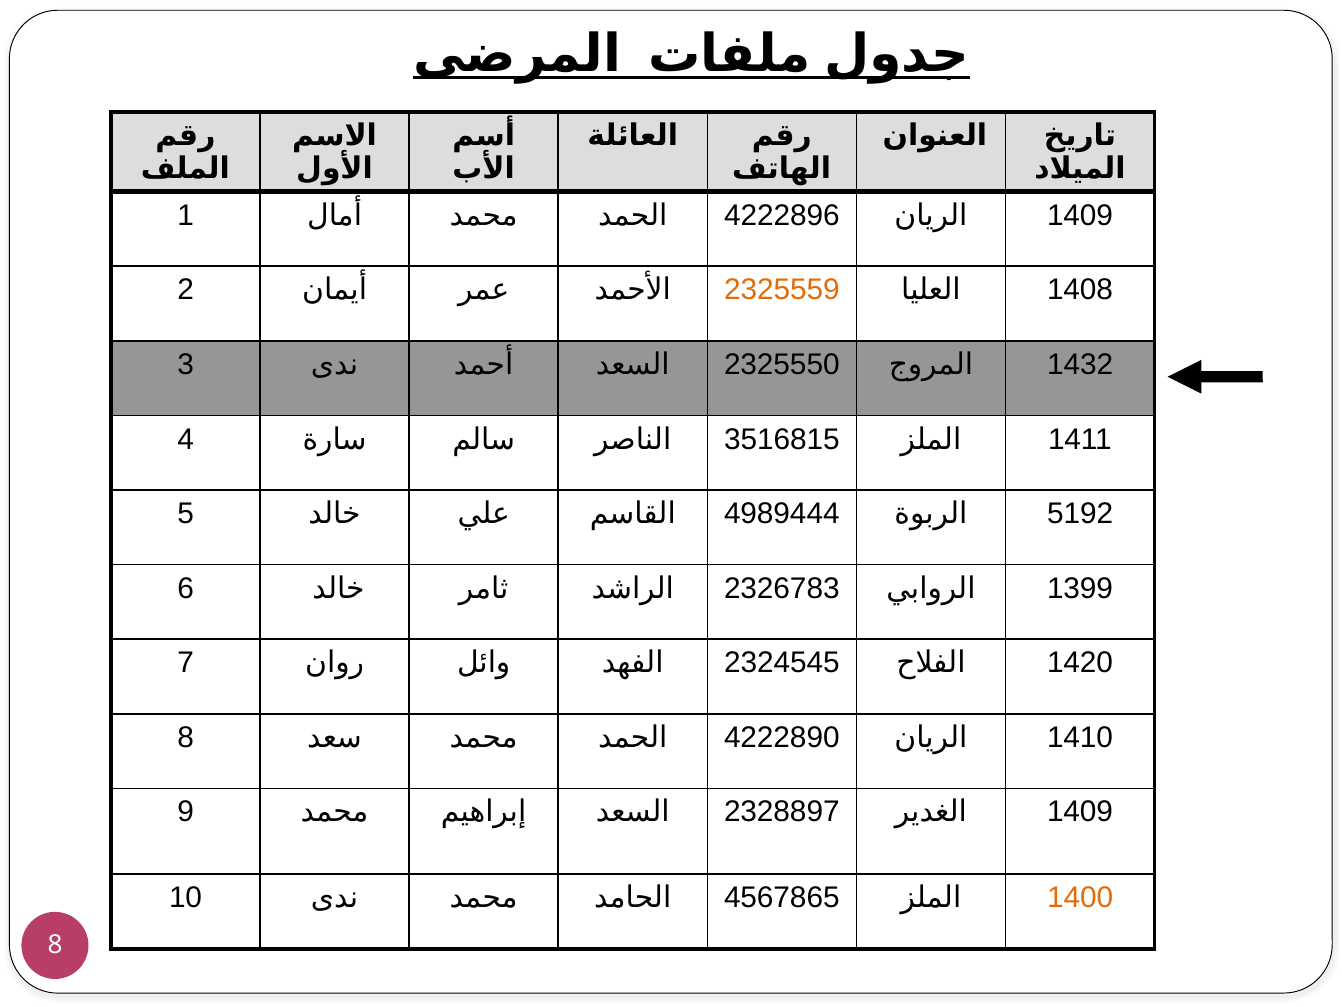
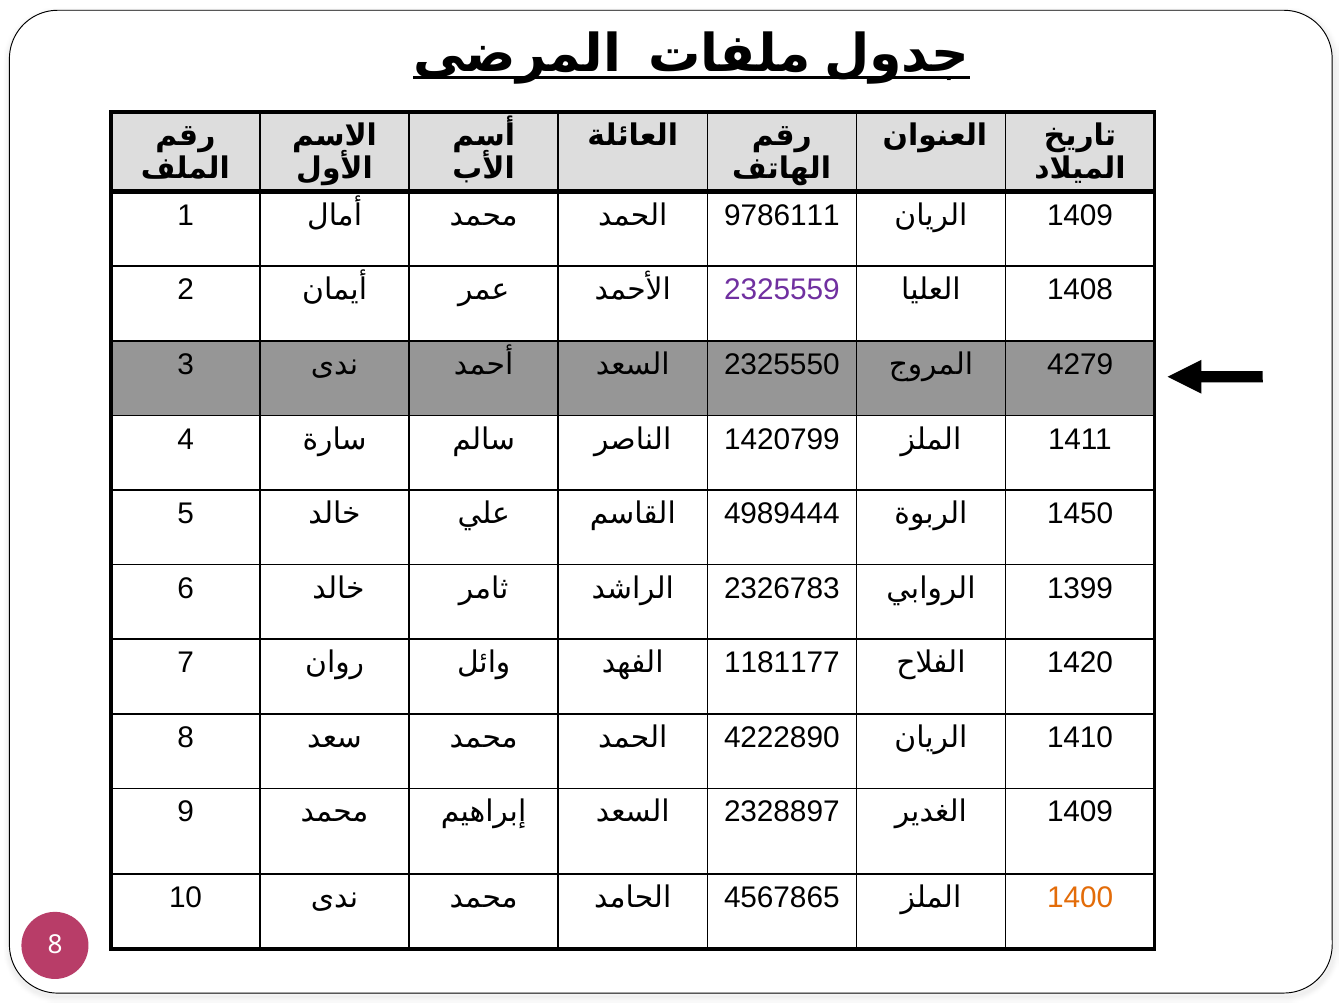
4222896: 4222896 -> 9786111 (782, 215)
2325559 colour: orange -> purple (782, 290)
1432: 1432 -> 4279 (1080, 364)
3516815: 3516815 -> 1420799 (782, 439)
5192: 5192 -> 1450 (1080, 513)
2324545: 2324545 -> 1181177 (782, 663)
